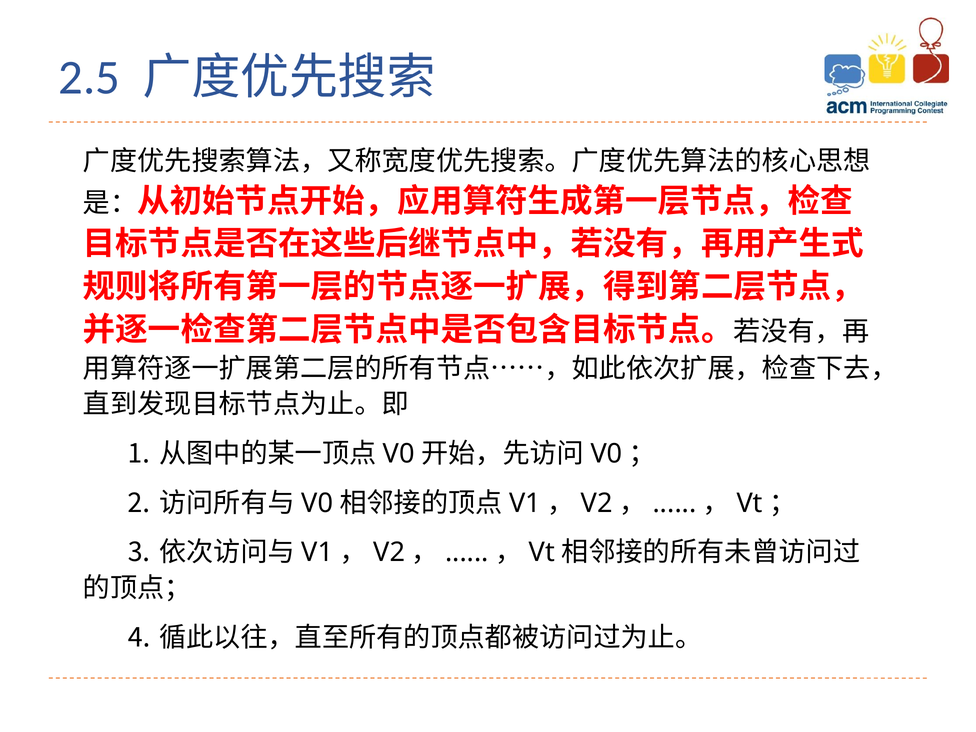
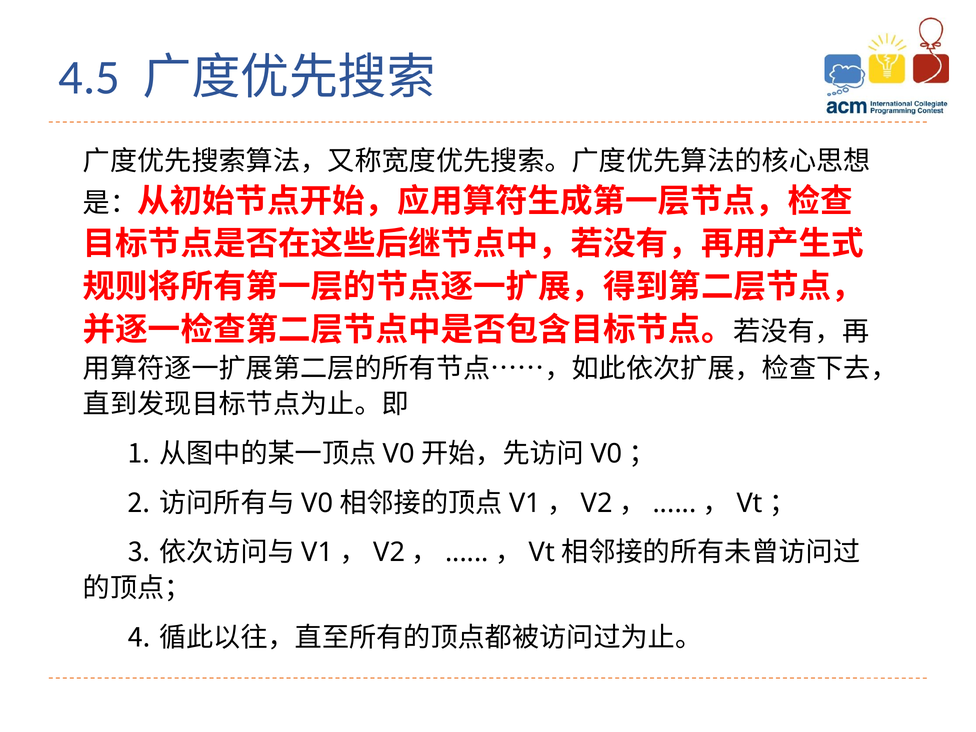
2.5: 2.5 -> 4.5 (89, 77)
